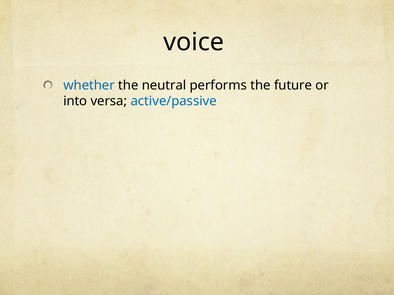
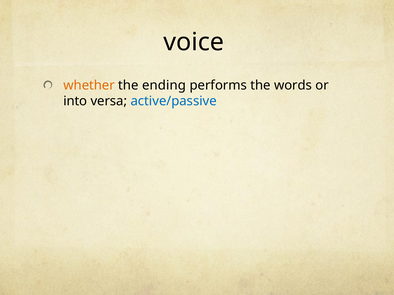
whether colour: blue -> orange (89, 86)
neutral: neutral -> ending (164, 86)
future: future -> words (293, 86)
